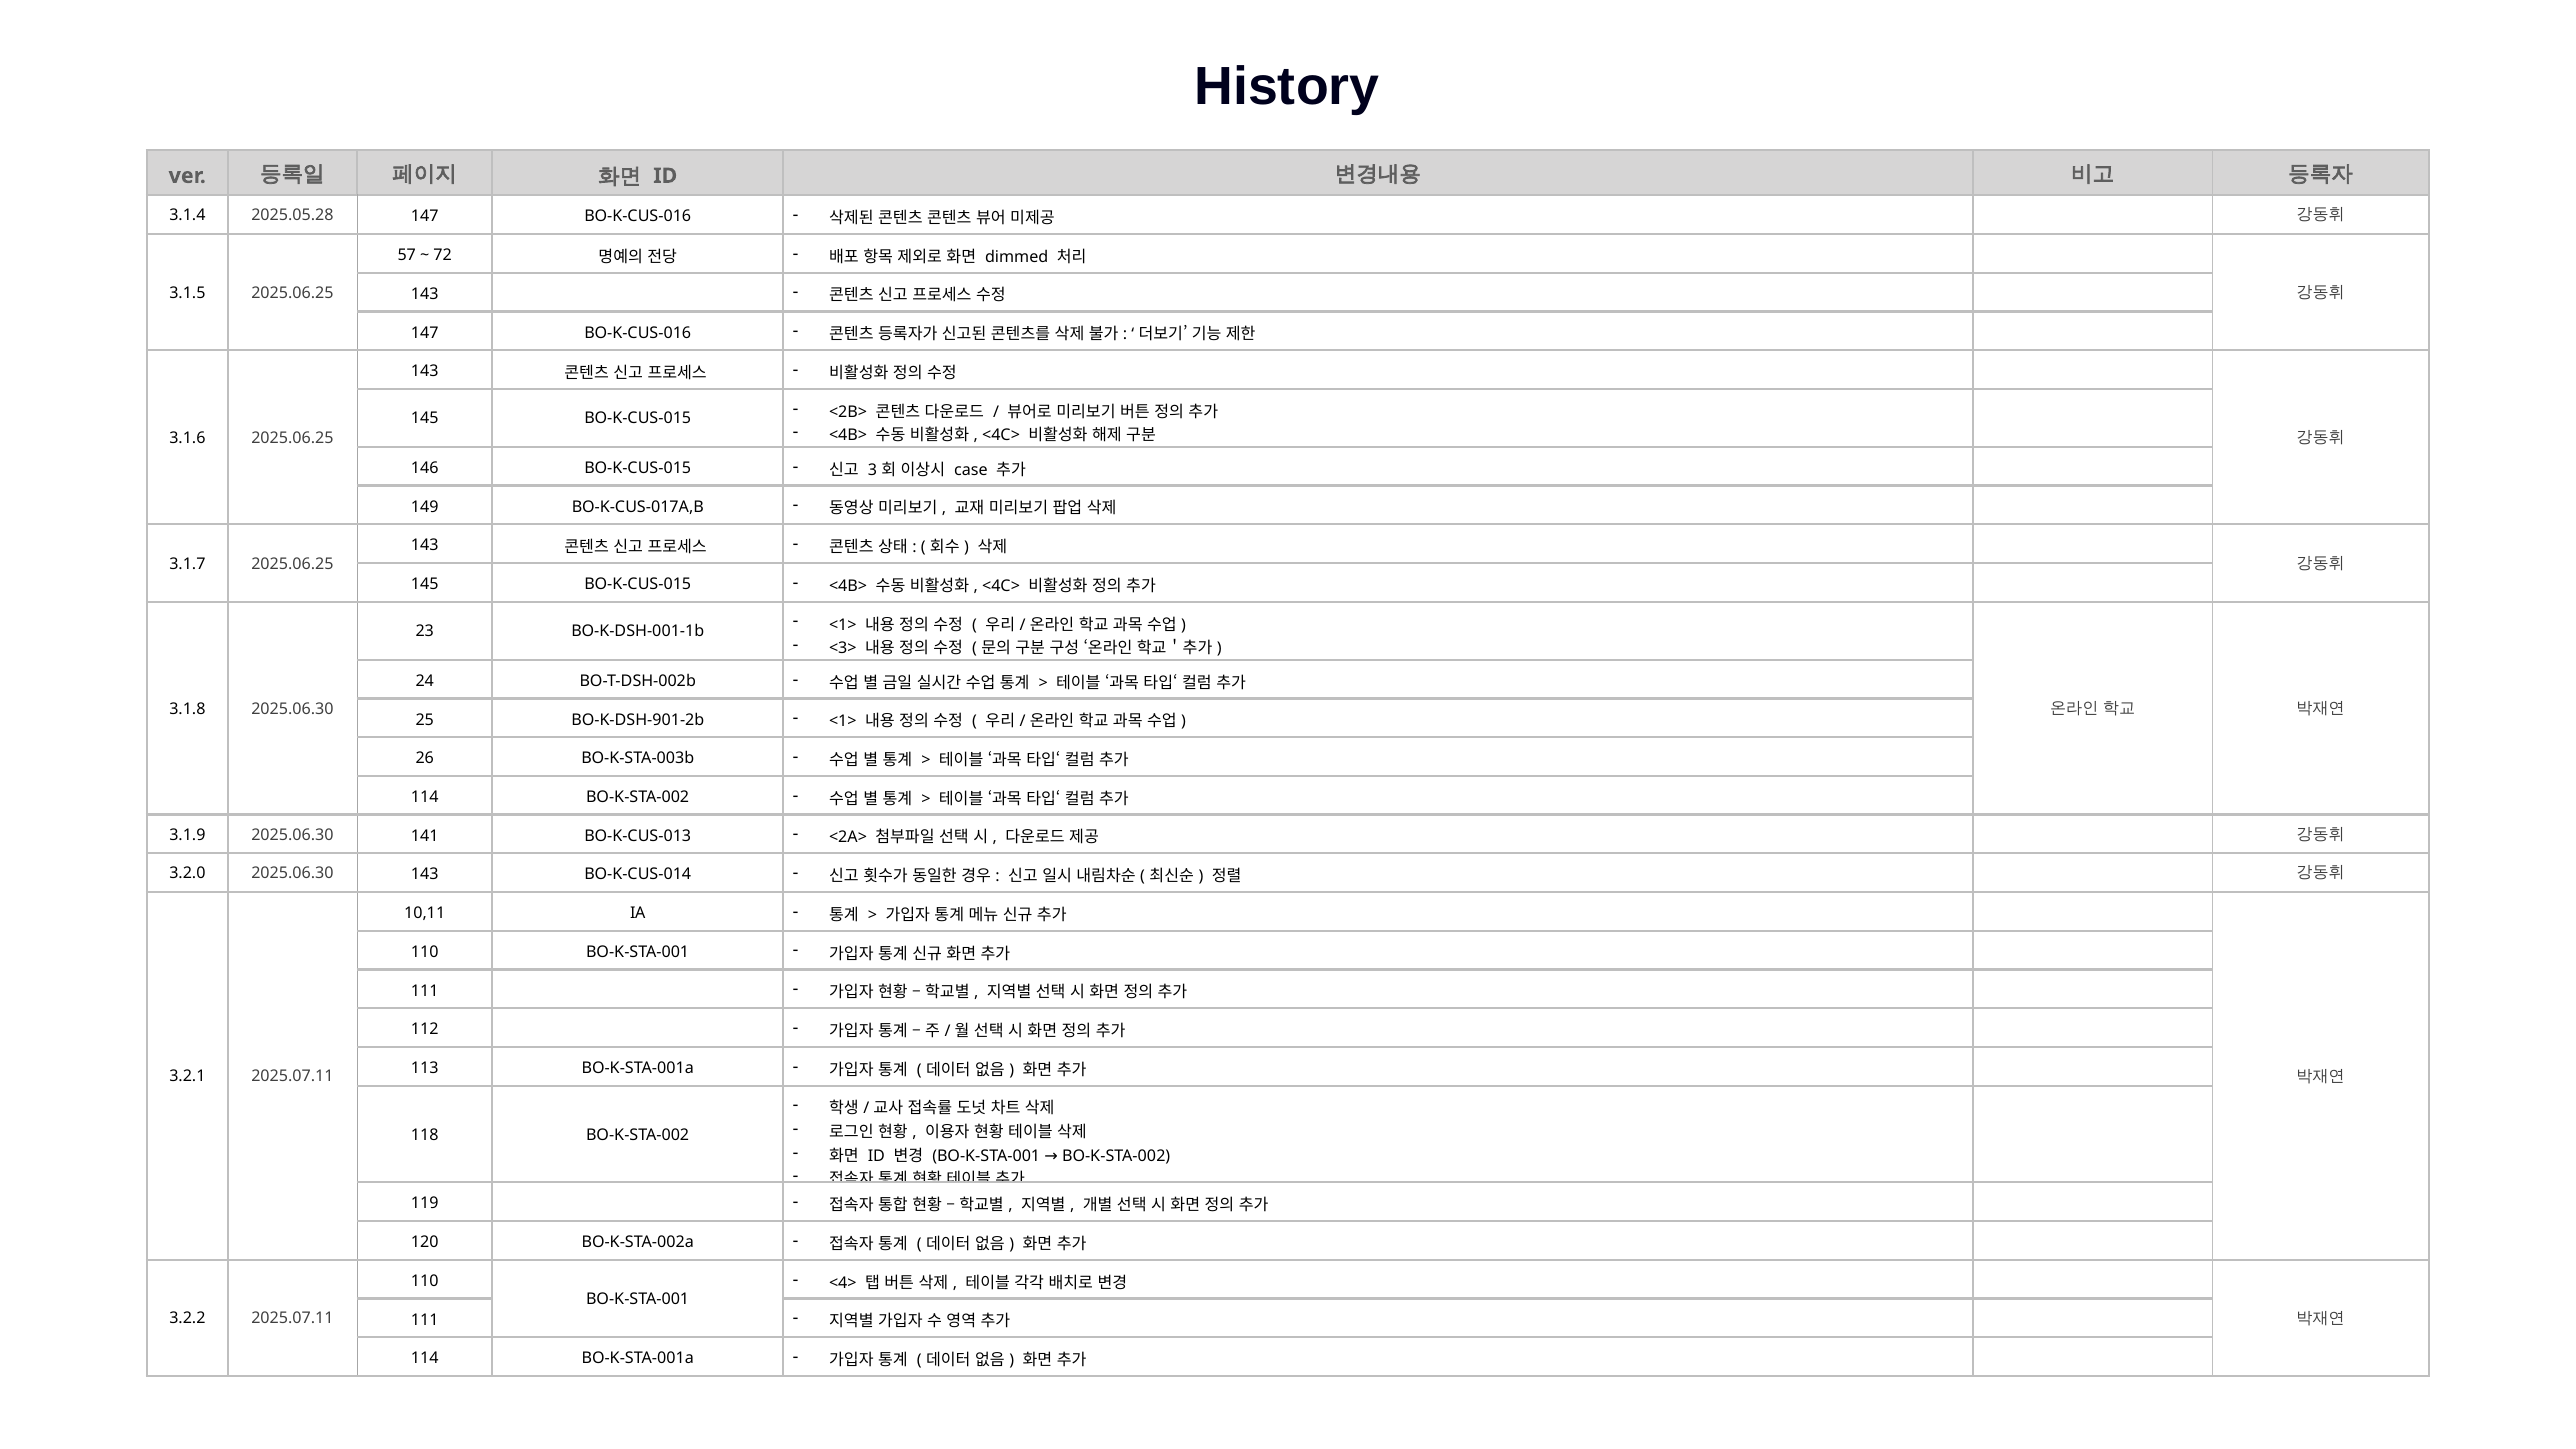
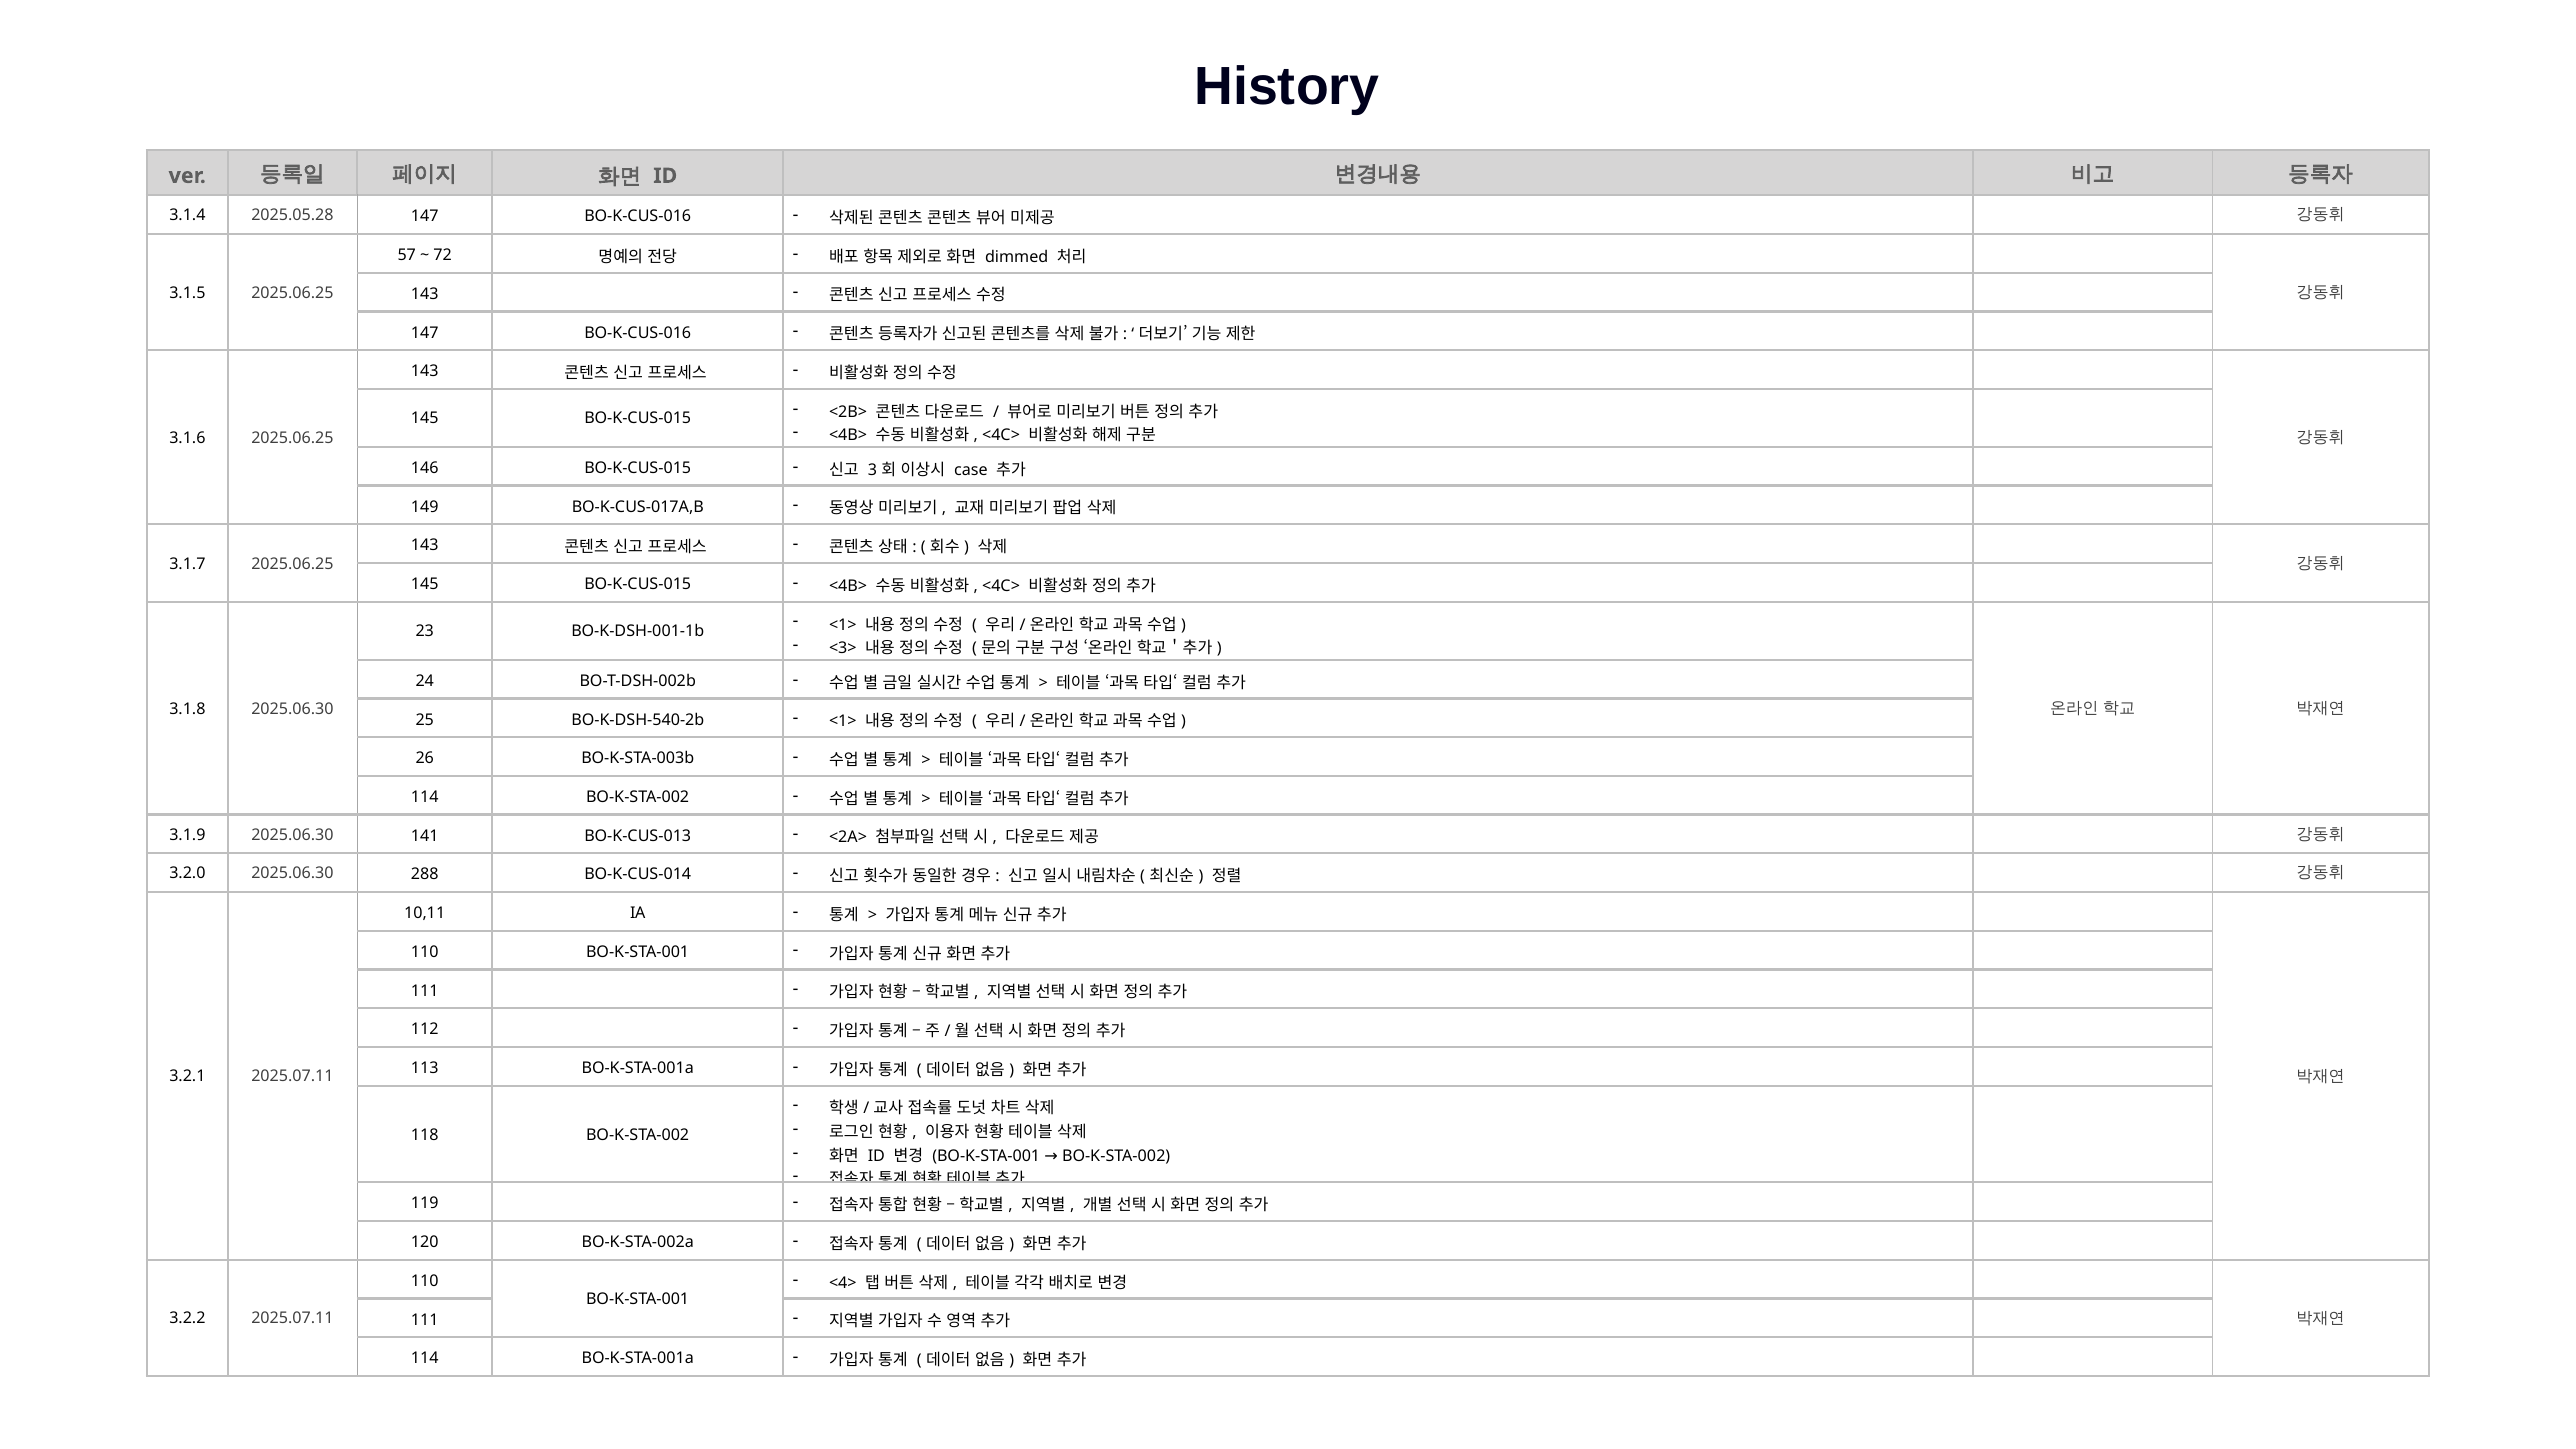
BO-K-DSH-901-2b: BO-K-DSH-901-2b -> BO-K-DSH-540-2b (638, 720)
2025.06.30 143: 143 -> 288 (425, 875)
